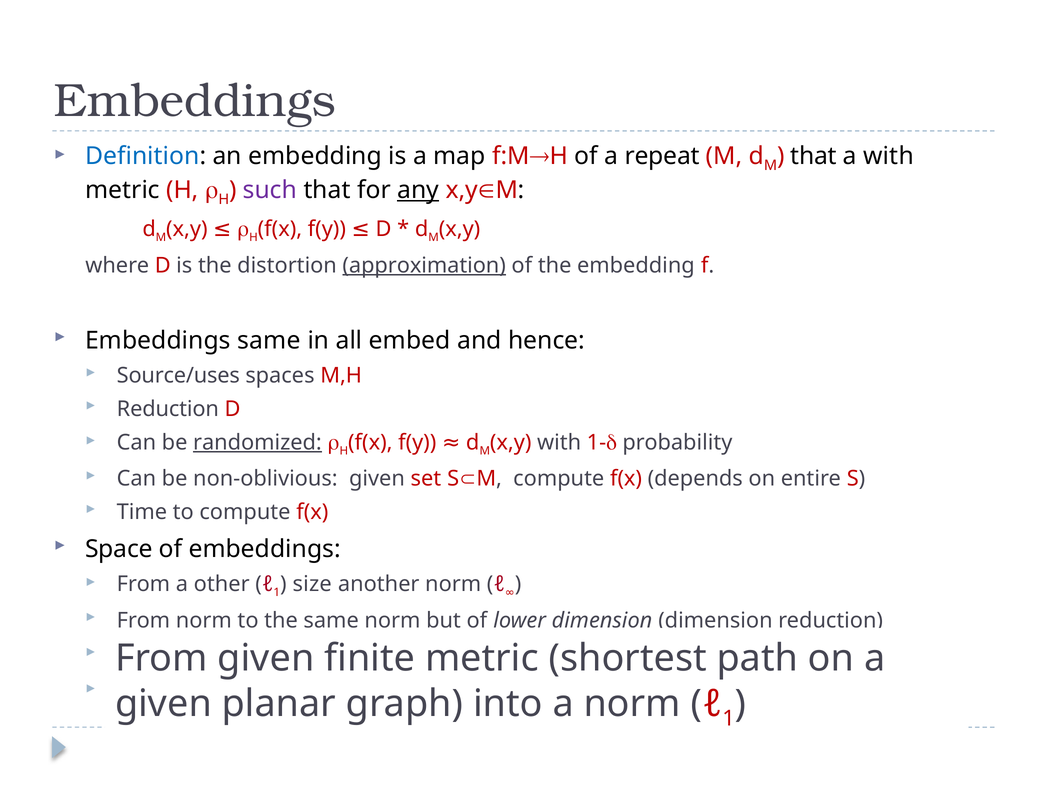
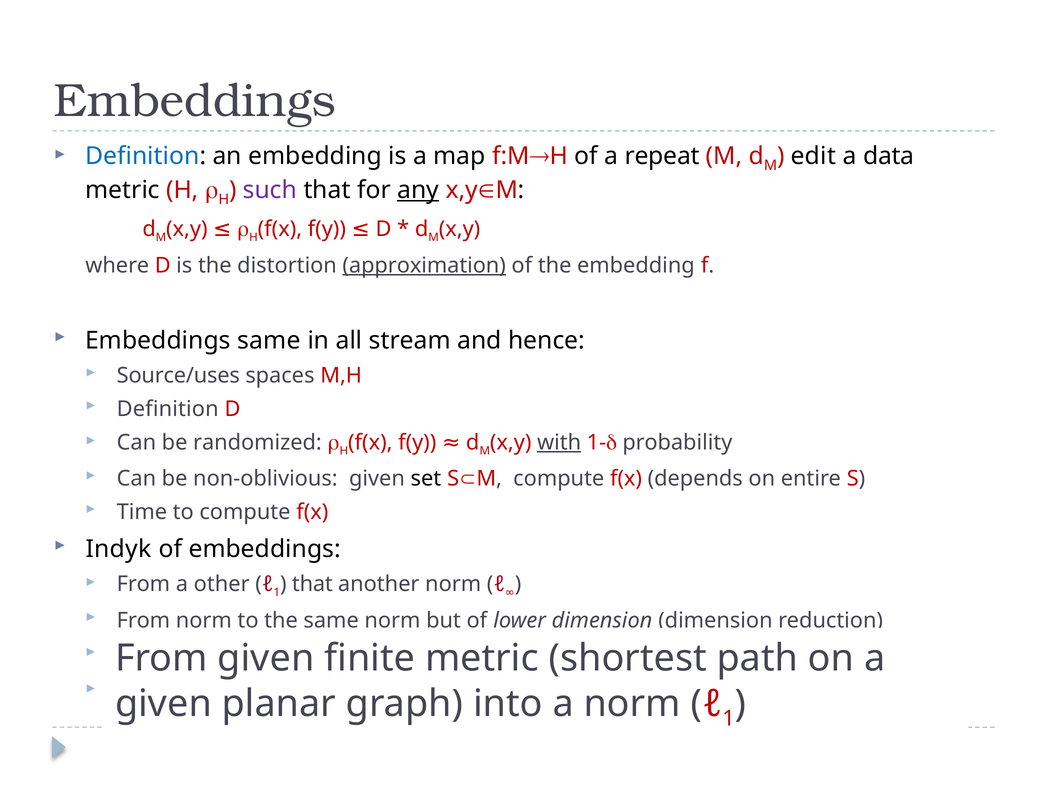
that: that -> edit (813, 156)
a with: with -> data (889, 156)
embed: embed -> stream (410, 341)
Reduction: Reduction -> Definition (168, 409)
with underline: none -> present (559, 443)
randomized underline: present -> none (257, 443)
set colour: red -> black (426, 479)
Space: Space -> Indyk (119, 549)
size: size -> that (312, 584)
